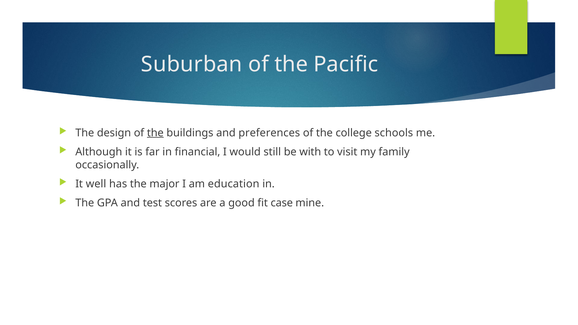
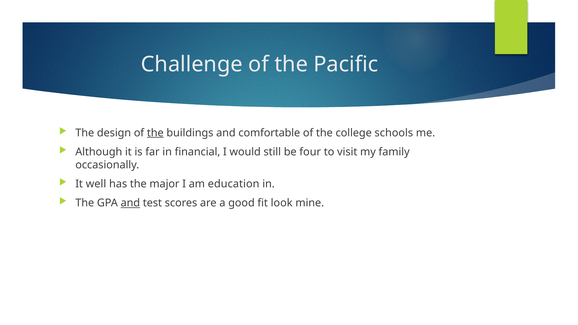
Suburban: Suburban -> Challenge (192, 64)
preferences: preferences -> comfortable (269, 133)
with: with -> four (310, 152)
and underline: none -> present (130, 203)
case: case -> look (282, 203)
